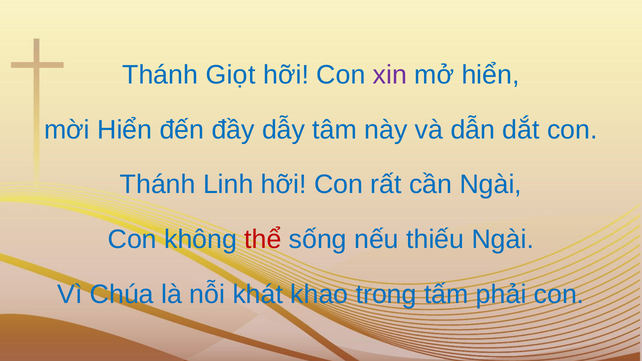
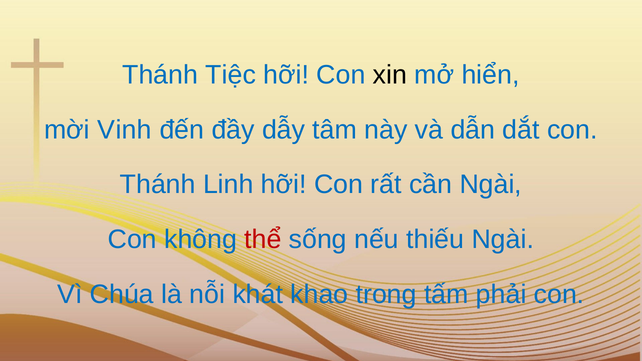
Giọt: Giọt -> Tiệc (231, 75)
xin colour: purple -> black (390, 75)
mời Hiển: Hiển -> Vinh (125, 130)
